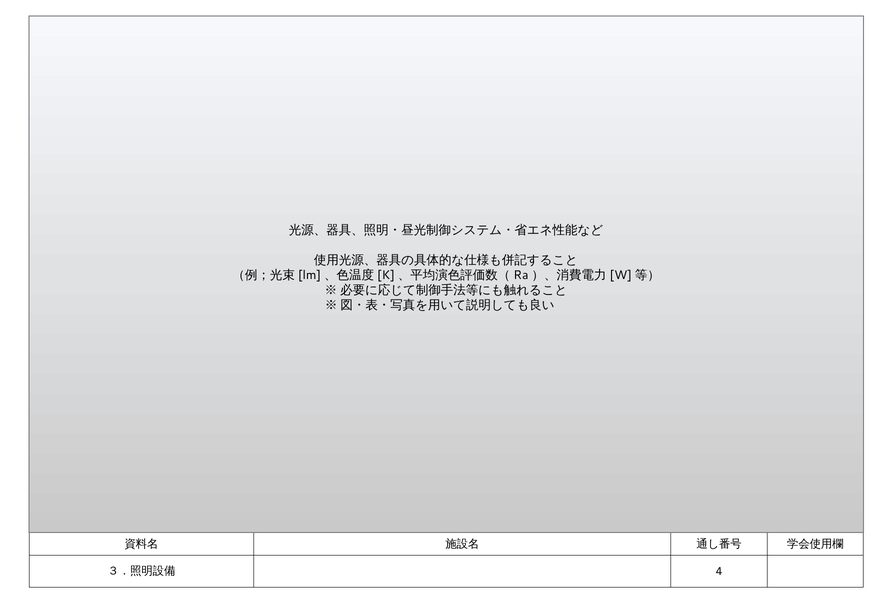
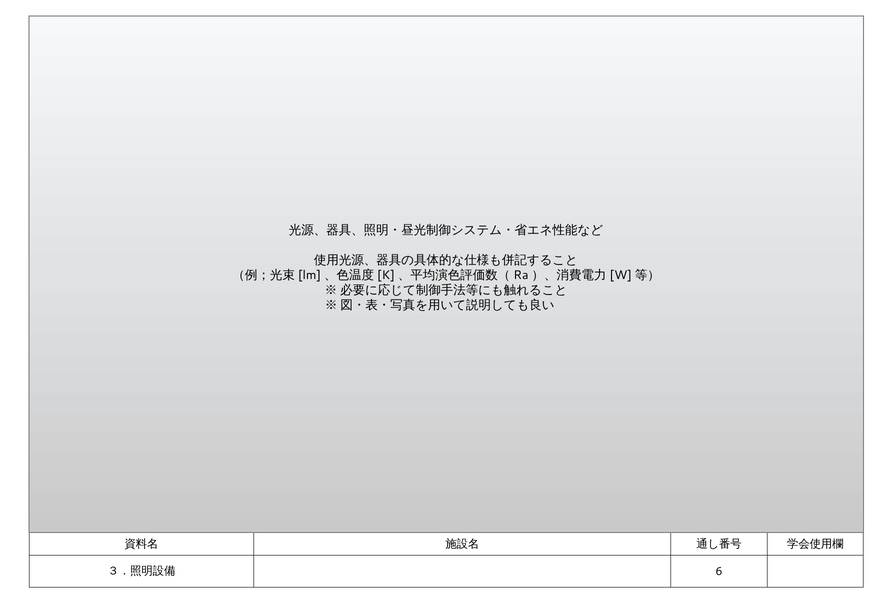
4: 4 -> 6 (719, 572)
